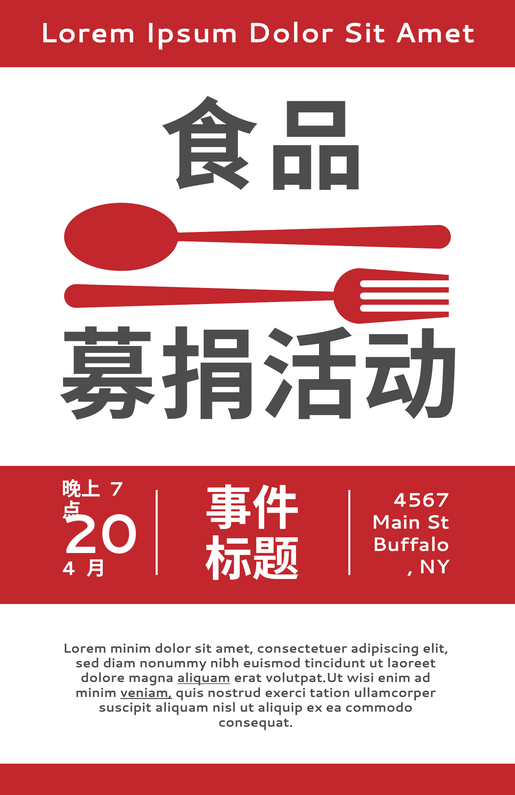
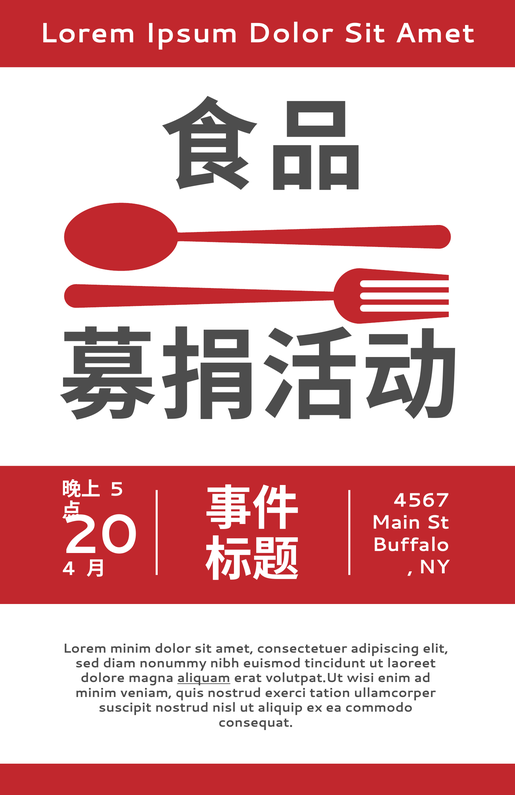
7: 7 -> 5 (117, 490)
veniam underline: present -> none (146, 694)
suscipit aliquam: aliquam -> nostrud (182, 708)
